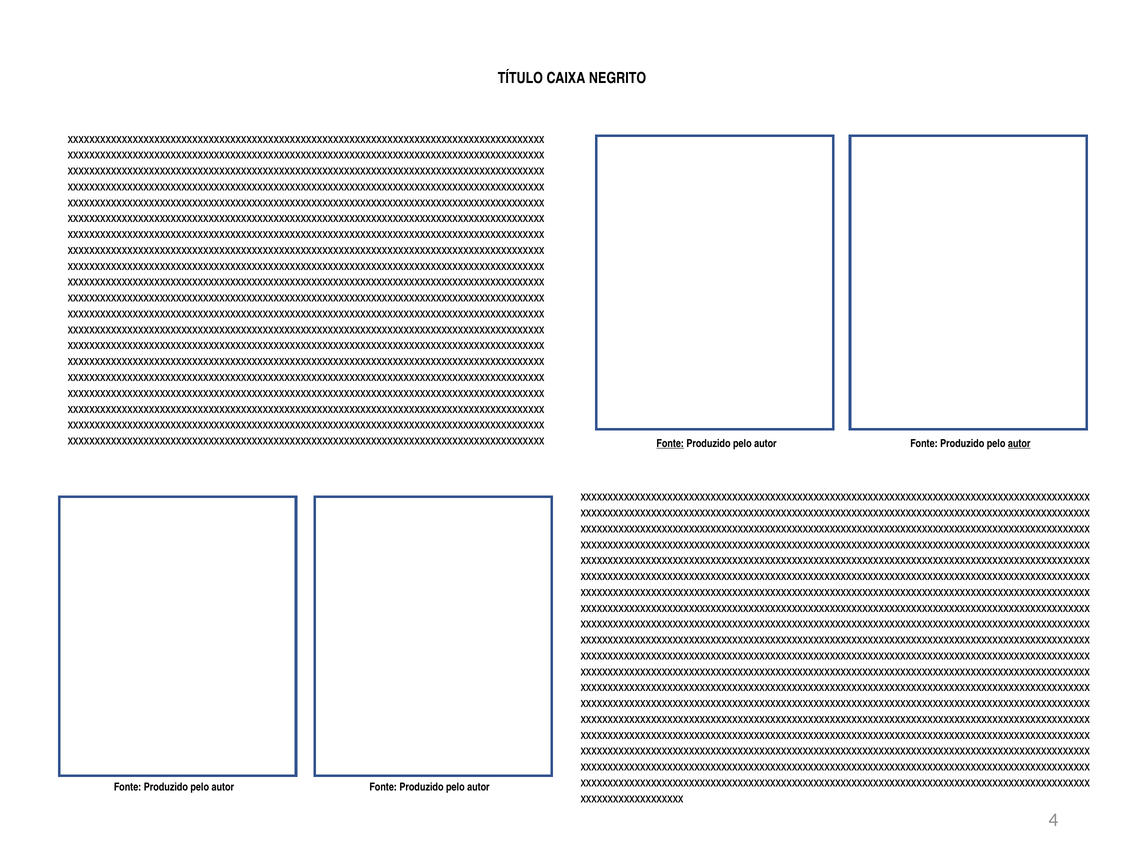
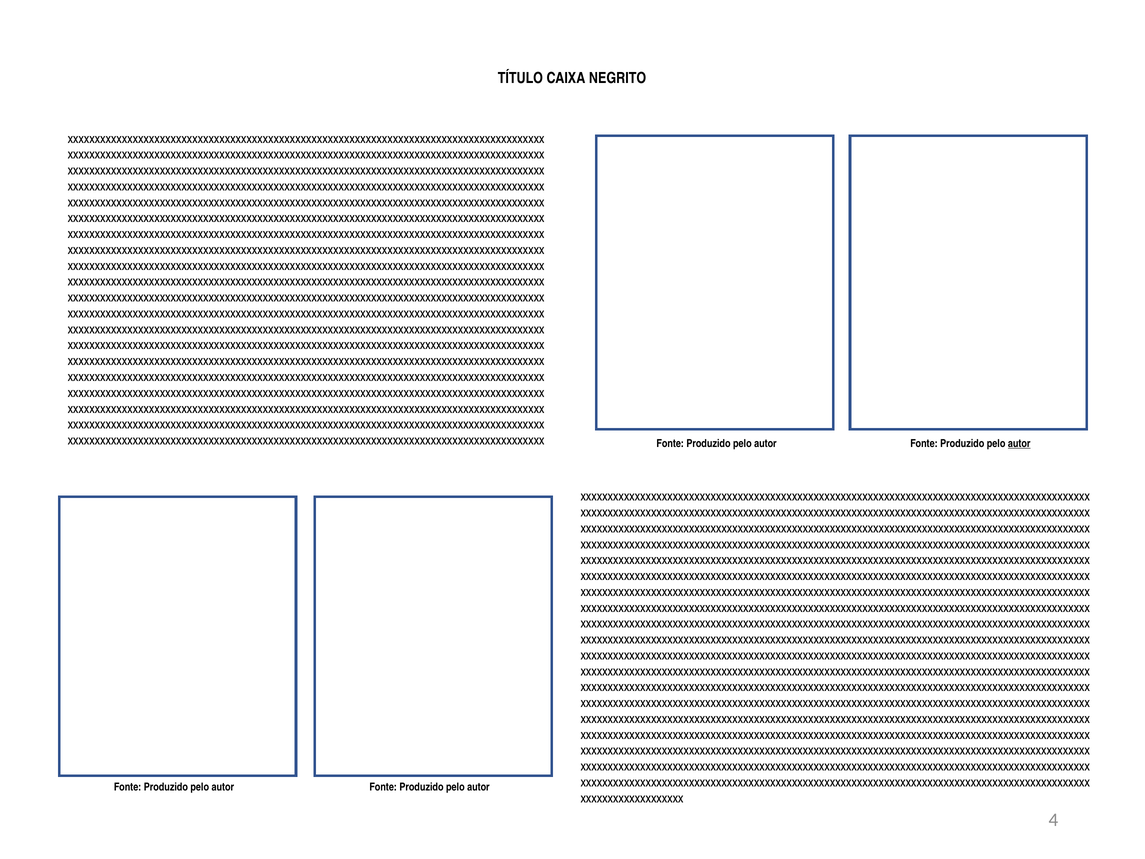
Fonte underline: present -> none (670, 443)
